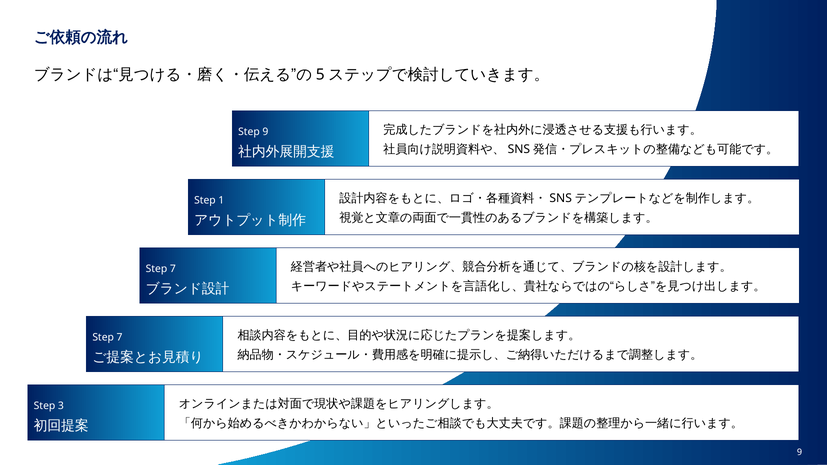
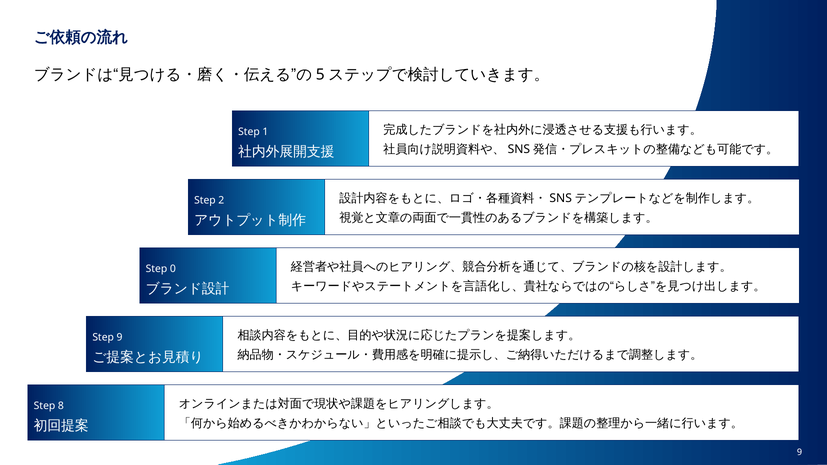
Step 9: 9 -> 1 (265, 132)
1: 1 -> 2 (221, 200)
7: 7 -> 0 (173, 269)
7: 7 -> 9 (120, 337)
3: 3 -> 8 (61, 406)
